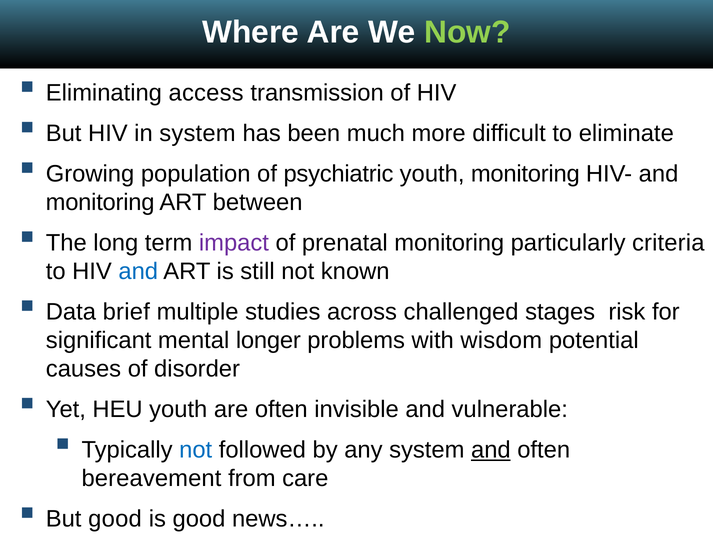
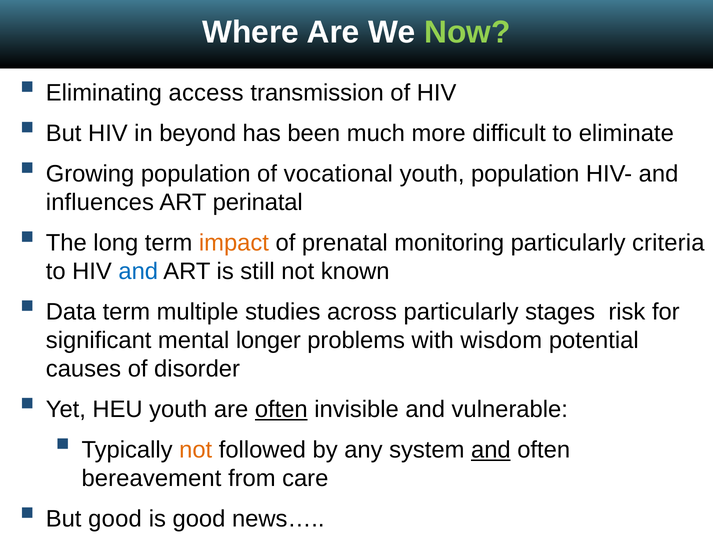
in system: system -> beyond (198, 134)
psychiatric: psychiatric -> vocational (338, 174)
youth monitoring: monitoring -> population (525, 174)
monitoring: monitoring -> influences (100, 202)
between: between -> perinatal (258, 202)
impact colour: purple -> orange (234, 243)
Data brief: brief -> term (126, 312)
across challenged: challenged -> particularly (461, 312)
often underline: none -> present (281, 409)
not colour: blue -> orange (196, 450)
